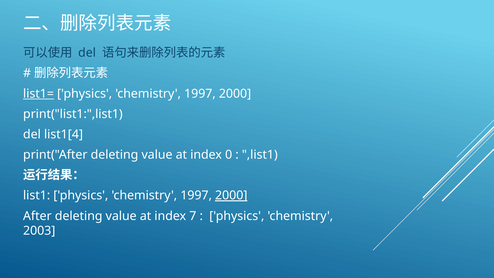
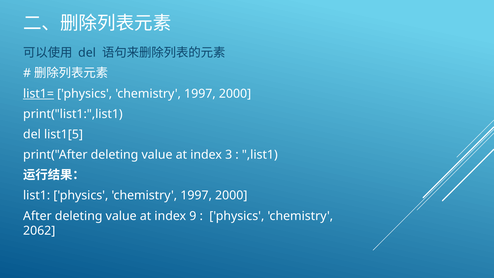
list1[4: list1[4 -> list1[5 (63, 134)
0: 0 -> 3 (229, 155)
2000 underline: present -> none (231, 195)
7: 7 -> 9 (193, 216)
2003: 2003 -> 2062 (39, 231)
